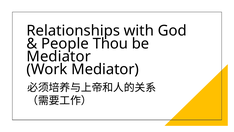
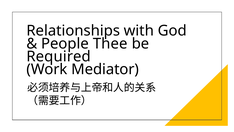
Thou: Thou -> Thee (110, 43)
Mediator: Mediator -> Required (59, 56)
